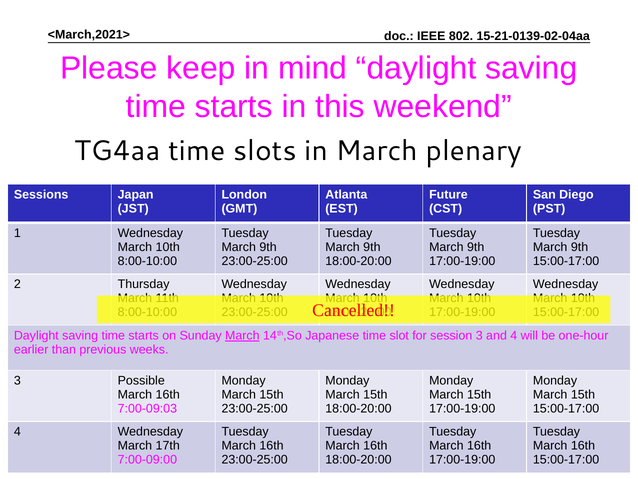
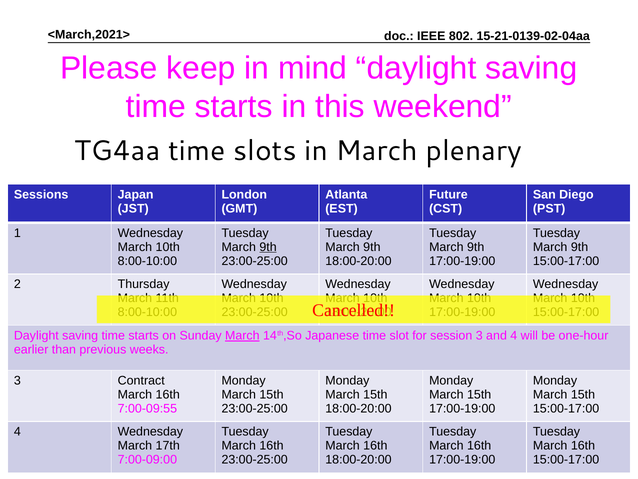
9th underline: none -> present (268, 247)
Possible: Possible -> Contract (141, 380)
7:00-09:03: 7:00-09:03 -> 7:00-09:55 (147, 408)
